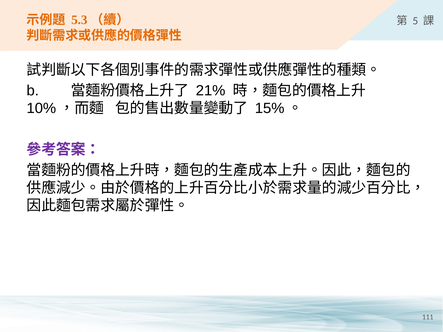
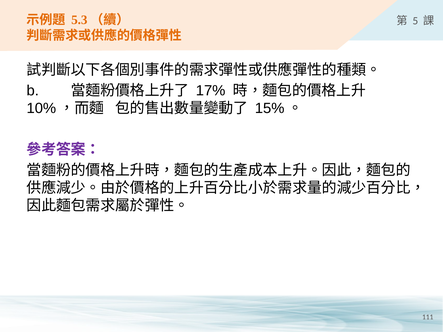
21%: 21% -> 17% (211, 91)
